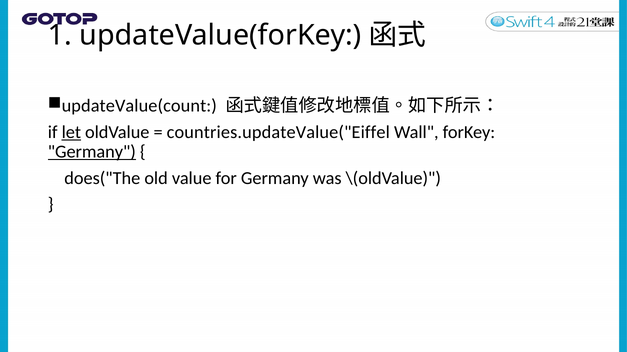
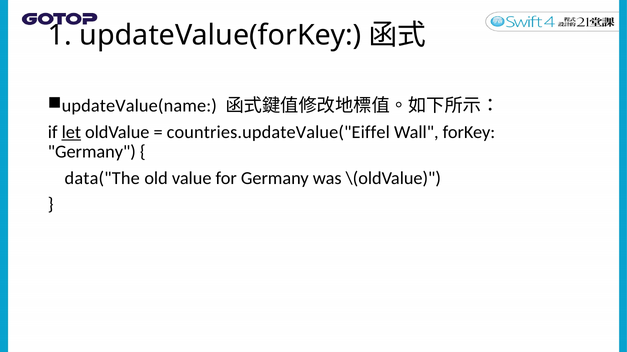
updateValue(count: updateValue(count -> updateValue(name (139, 106)
Germany underline: present -> none (92, 152)
does("The: does("The -> data("The (102, 178)
